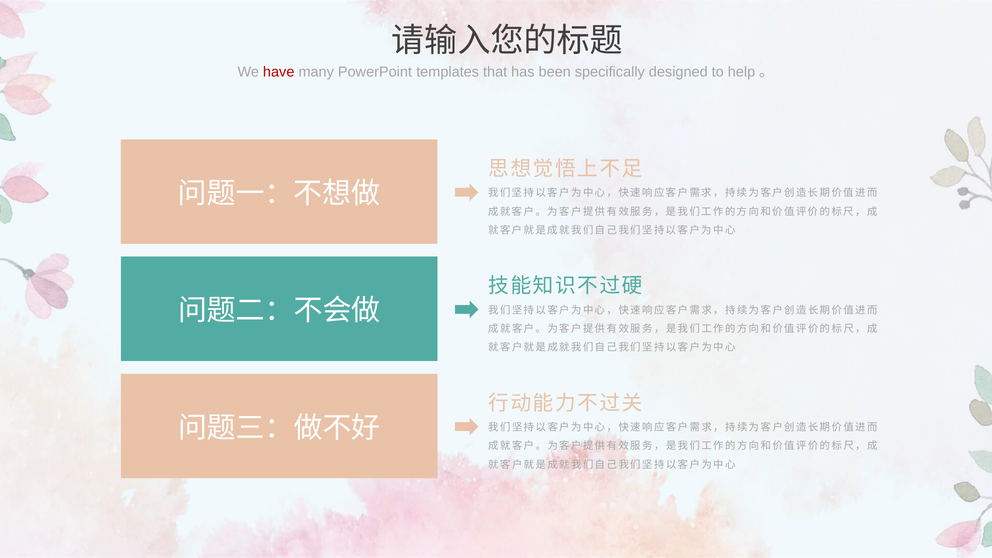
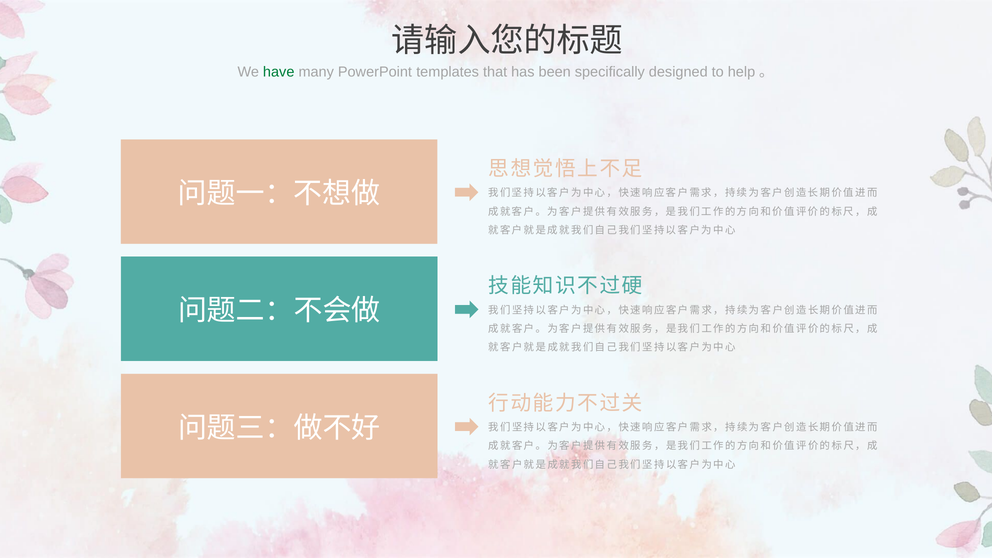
have colour: red -> green (279, 72)
